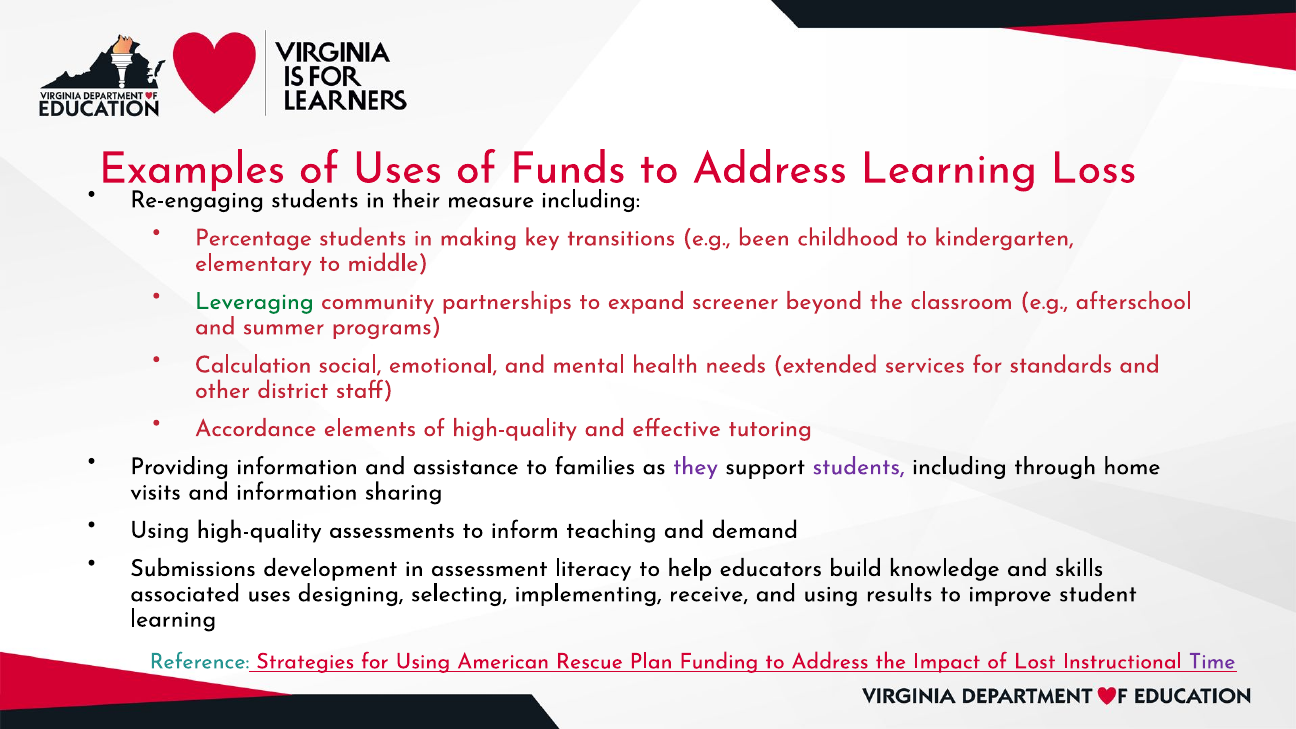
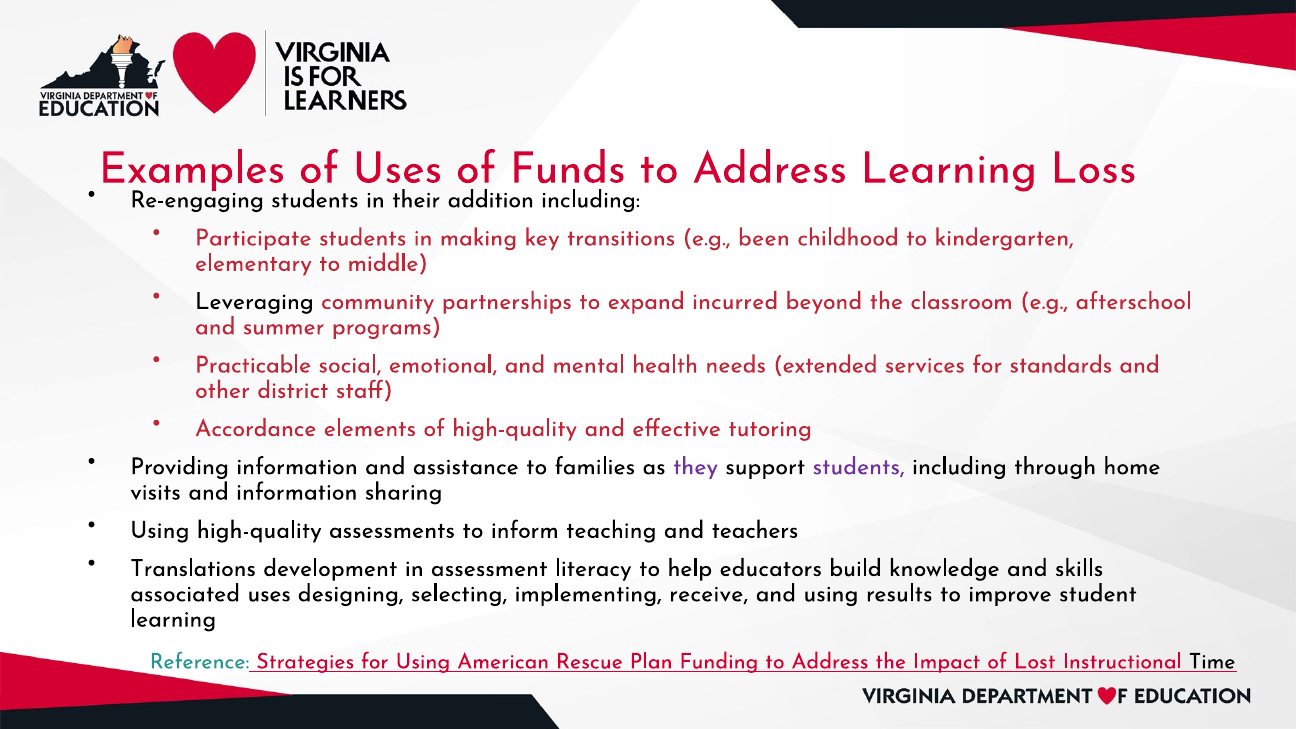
measure: measure -> addition (491, 200)
Percentage: Percentage -> Participate (253, 238)
Leveraging colour: green -> black (254, 301)
screener: screener -> incurred (735, 301)
Calculation: Calculation -> Practicable (253, 365)
demand: demand -> teachers (755, 530)
Submissions: Submissions -> Translations (193, 568)
Time colour: purple -> black (1212, 661)
